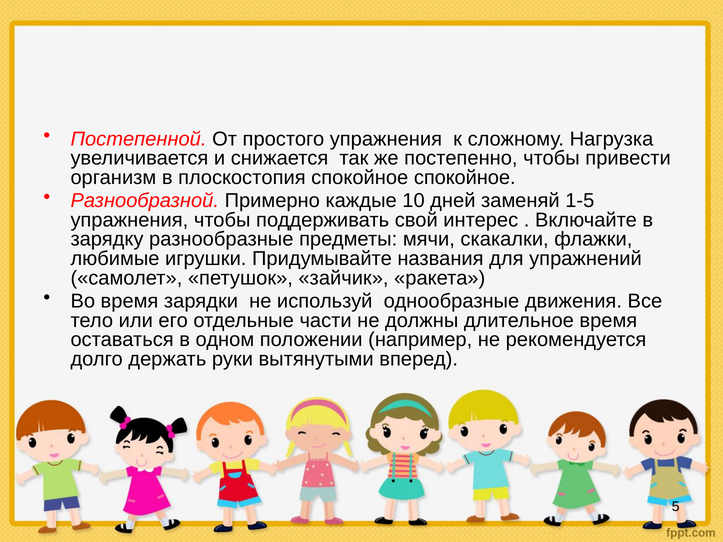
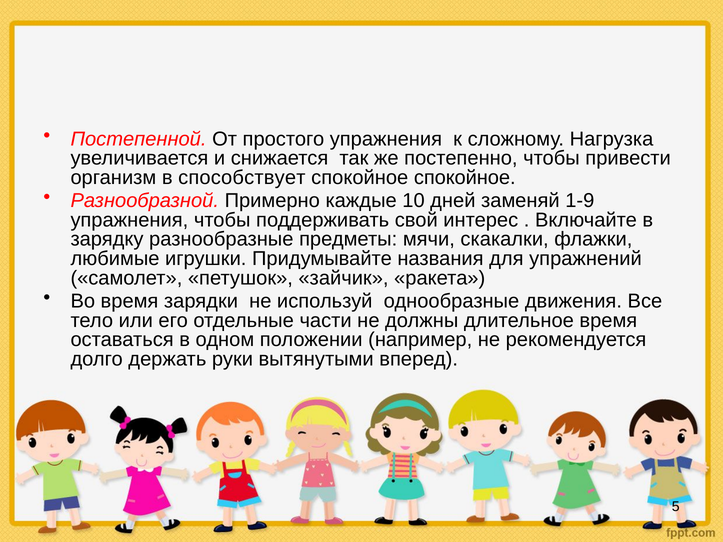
плоскостопия: плоскостопия -> способствует (242, 178)
1-5: 1-5 -> 1-9 (580, 201)
